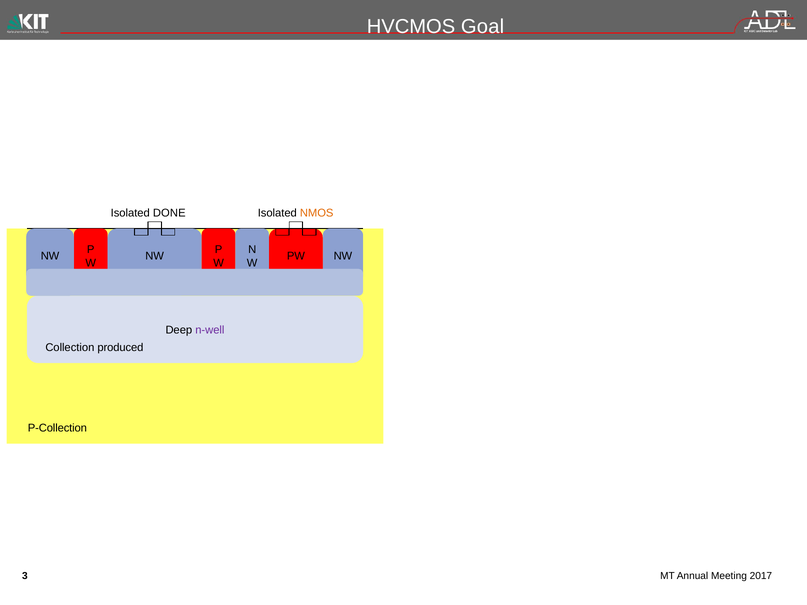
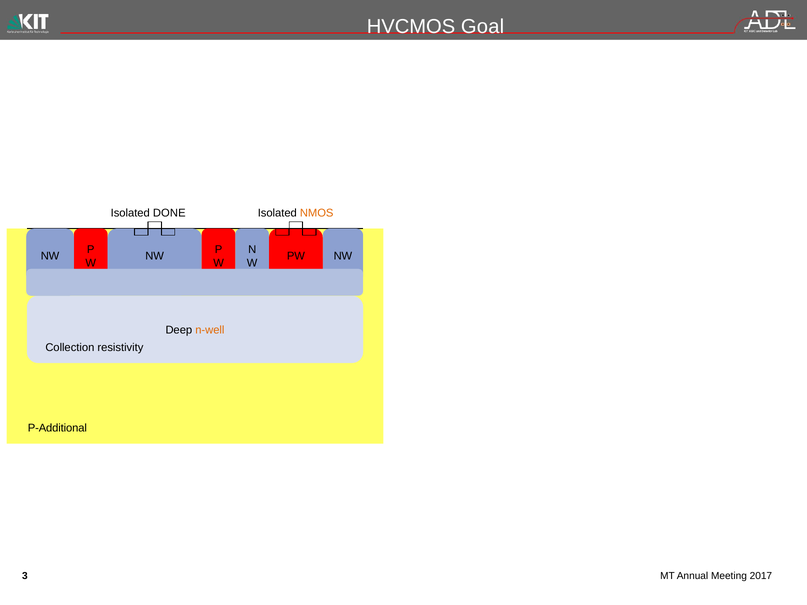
n-well colour: purple -> orange (210, 330)
produced: produced -> resistivity (120, 348)
P-Collection: P-Collection -> P-Additional (57, 428)
